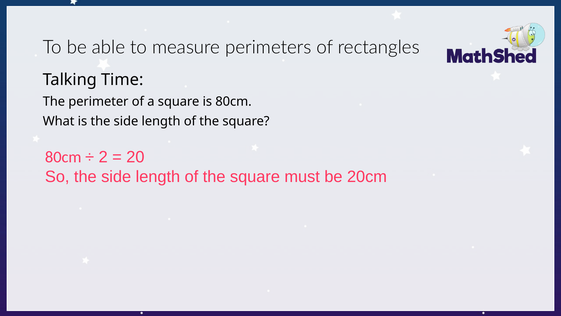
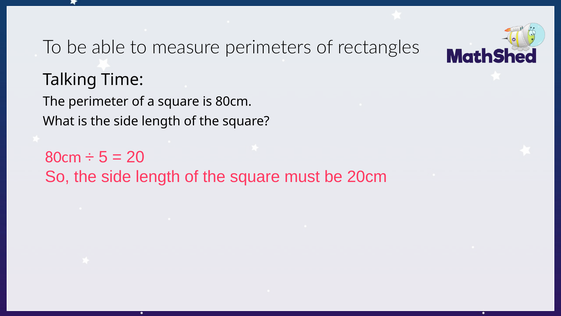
2: 2 -> 5 (103, 157)
